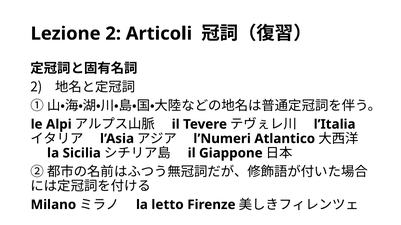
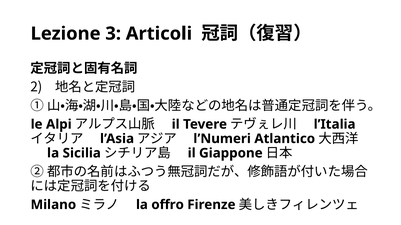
Lezione 2: 2 -> 3 (113, 34)
letto: letto -> offro (168, 205)
